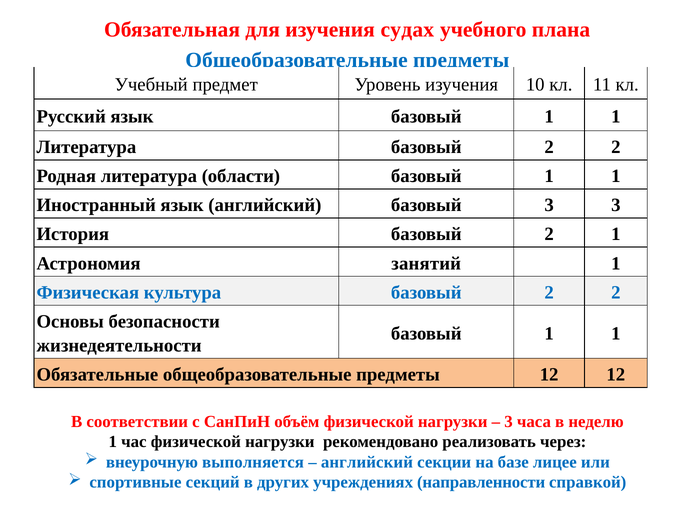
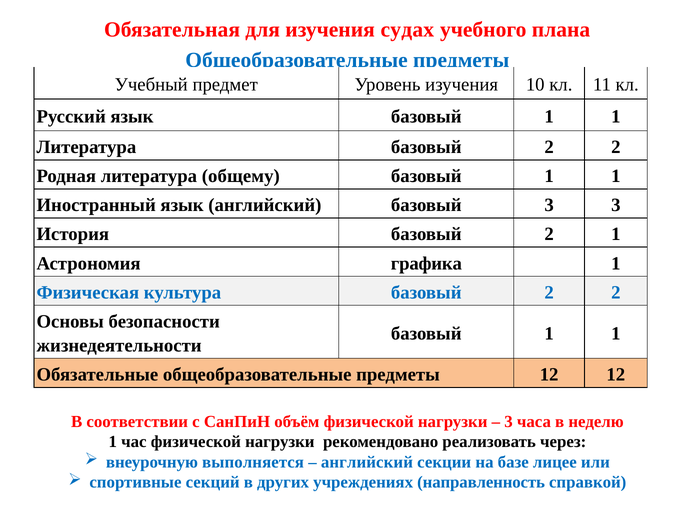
области: области -> общему (241, 176)
занятий: занятий -> графика (426, 263)
направленности: направленности -> направленность (481, 482)
